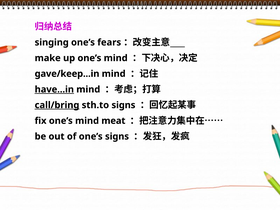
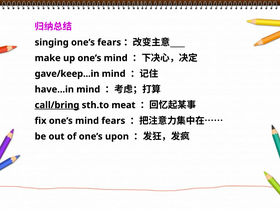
have...in underline: present -> none (54, 89)
sth.to signs: signs -> meat (123, 105)
mind meat: meat -> fears (113, 121)
one’s signs: signs -> upon (117, 136)
